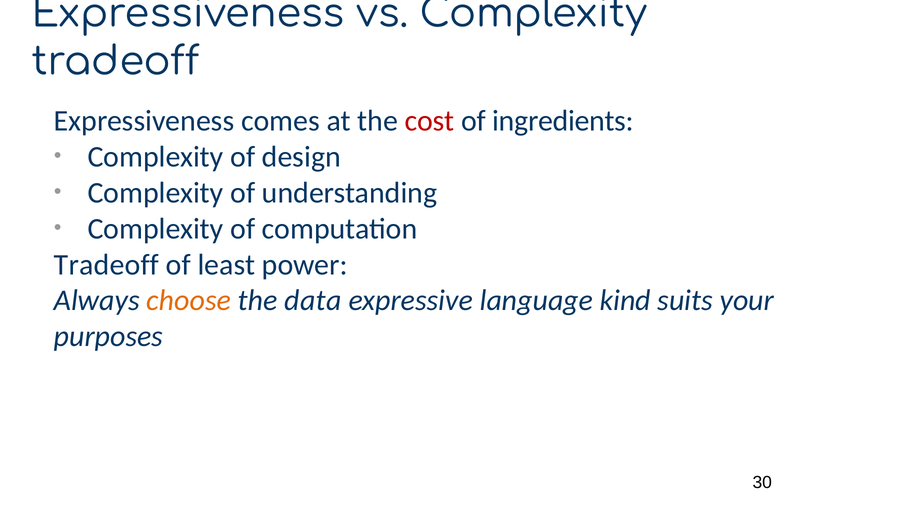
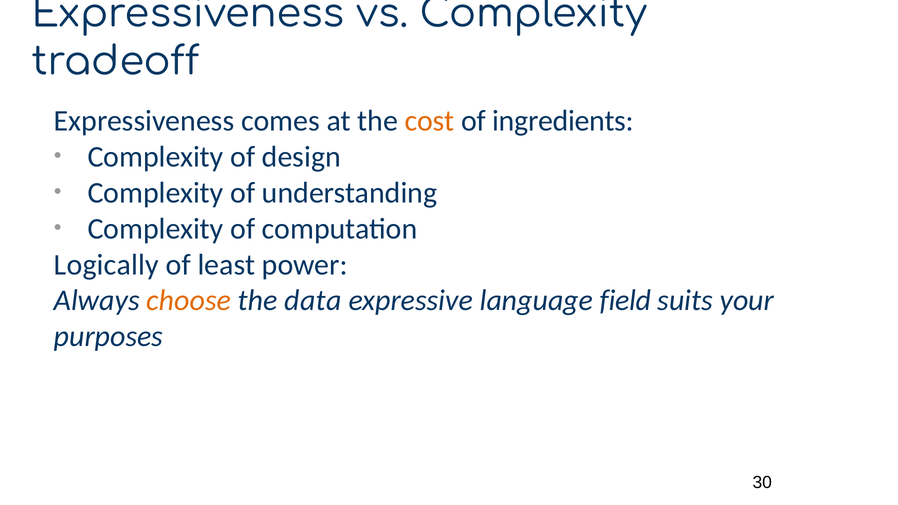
cost colour: red -> orange (430, 121)
Tradeoff: Tradeoff -> Logically (106, 265)
kind: kind -> field (625, 301)
